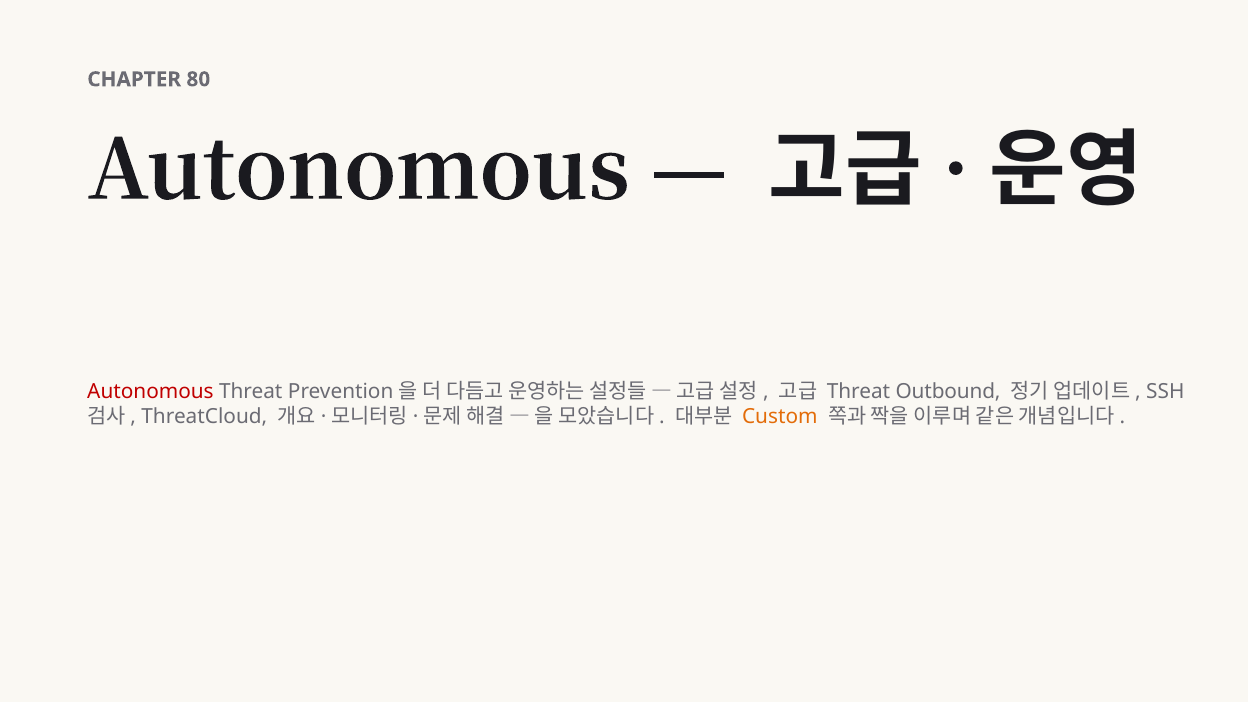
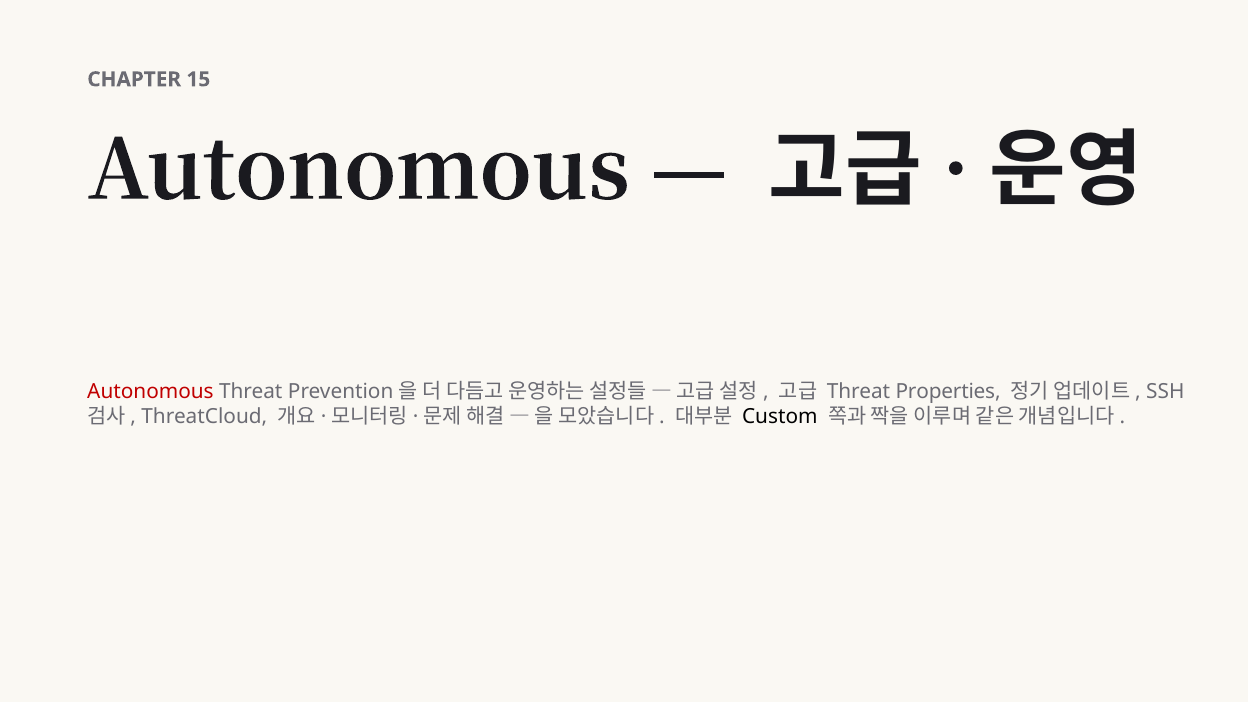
80: 80 -> 15 (198, 79)
Outbound: Outbound -> Properties (948, 391)
Custom colour: orange -> black (780, 416)
